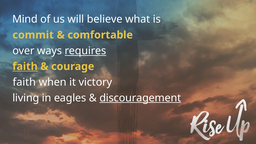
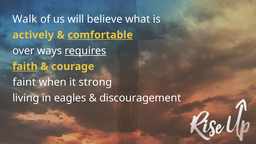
Mind: Mind -> Walk (25, 19)
commit: commit -> actively (33, 35)
comfortable underline: none -> present (100, 35)
faith: faith -> faint (24, 82)
victory: victory -> strong (95, 82)
discouragement underline: present -> none (140, 98)
